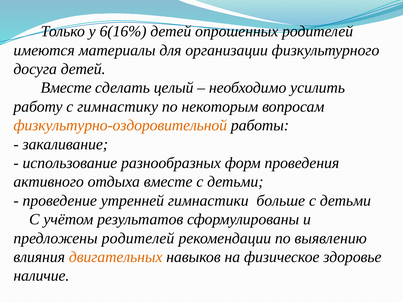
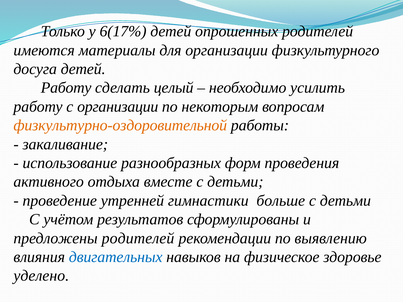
6(16%: 6(16% -> 6(17% (123, 31)
Вместе: Вместе -> Работу (66, 88)
с гимнастику: гимнастику -> организации (118, 107)
двигательных colour: orange -> blue (116, 257)
наличие: наличие -> уделено (41, 276)
